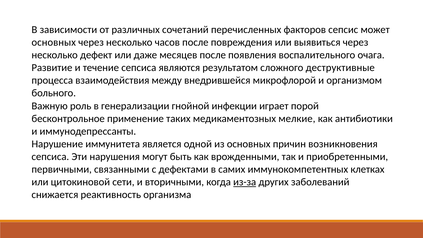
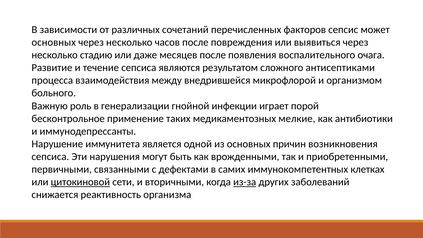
дефект: дефект -> стадию (96, 55)
деструктивные: деструктивные -> антисептиками (340, 68)
цитокиновой underline: none -> present (80, 182)
